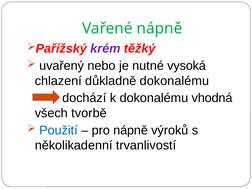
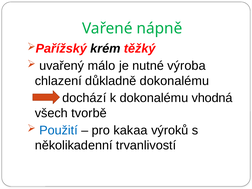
krém colour: purple -> black (105, 49)
nebo: nebo -> málo (101, 66)
vysoká: vysoká -> výroba (186, 66)
pro nápně: nápně -> kakaa (130, 130)
